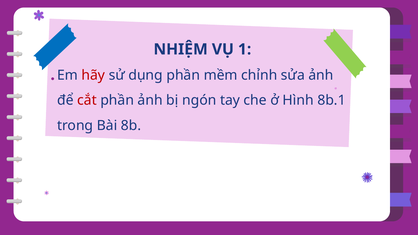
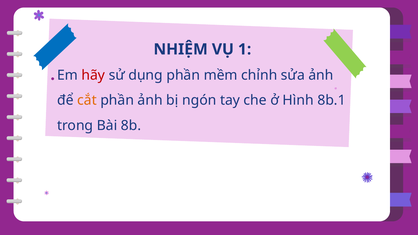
cắt colour: red -> orange (87, 100)
